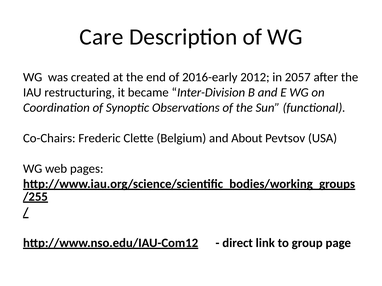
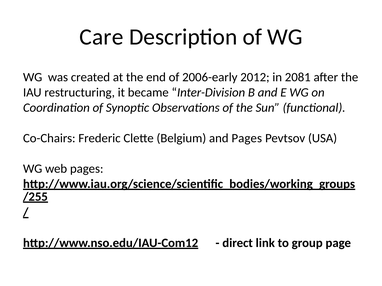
2016-early: 2016-early -> 2006-early (210, 77)
2057: 2057 -> 2081 (298, 77)
and About: About -> Pages (247, 138)
